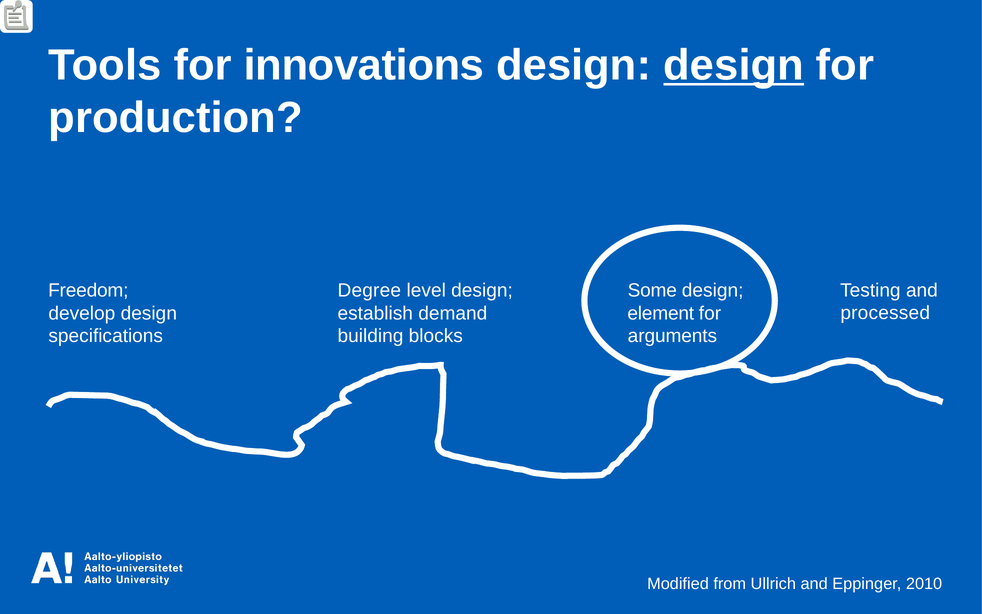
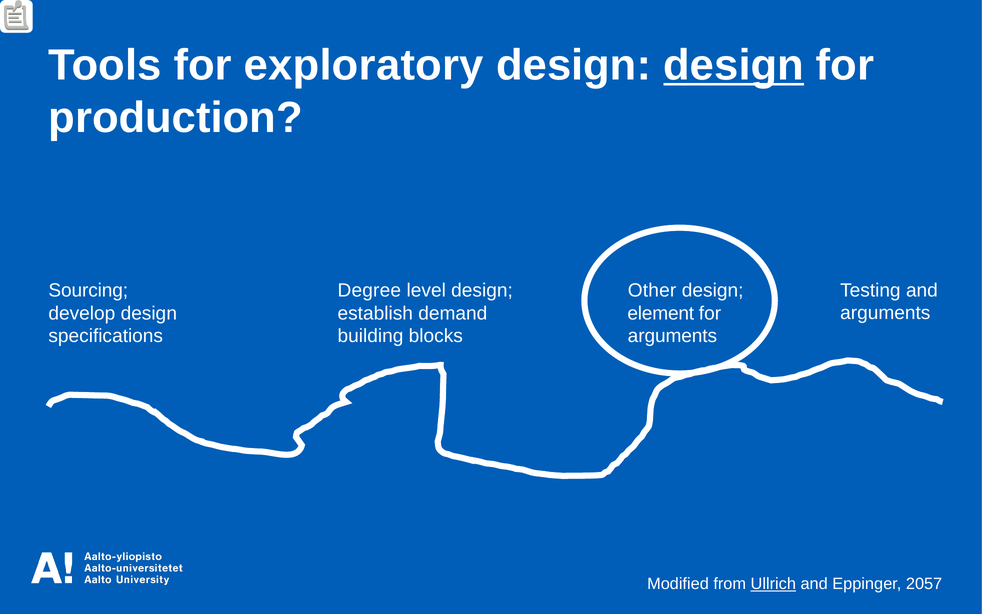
innovations: innovations -> exploratory (364, 65)
Freedom: Freedom -> Sourcing (88, 290)
Some: Some -> Other (652, 290)
processed: processed -> arguments (885, 313)
Ullrich underline: none -> present (773, 583)
2010: 2010 -> 2057 (924, 583)
